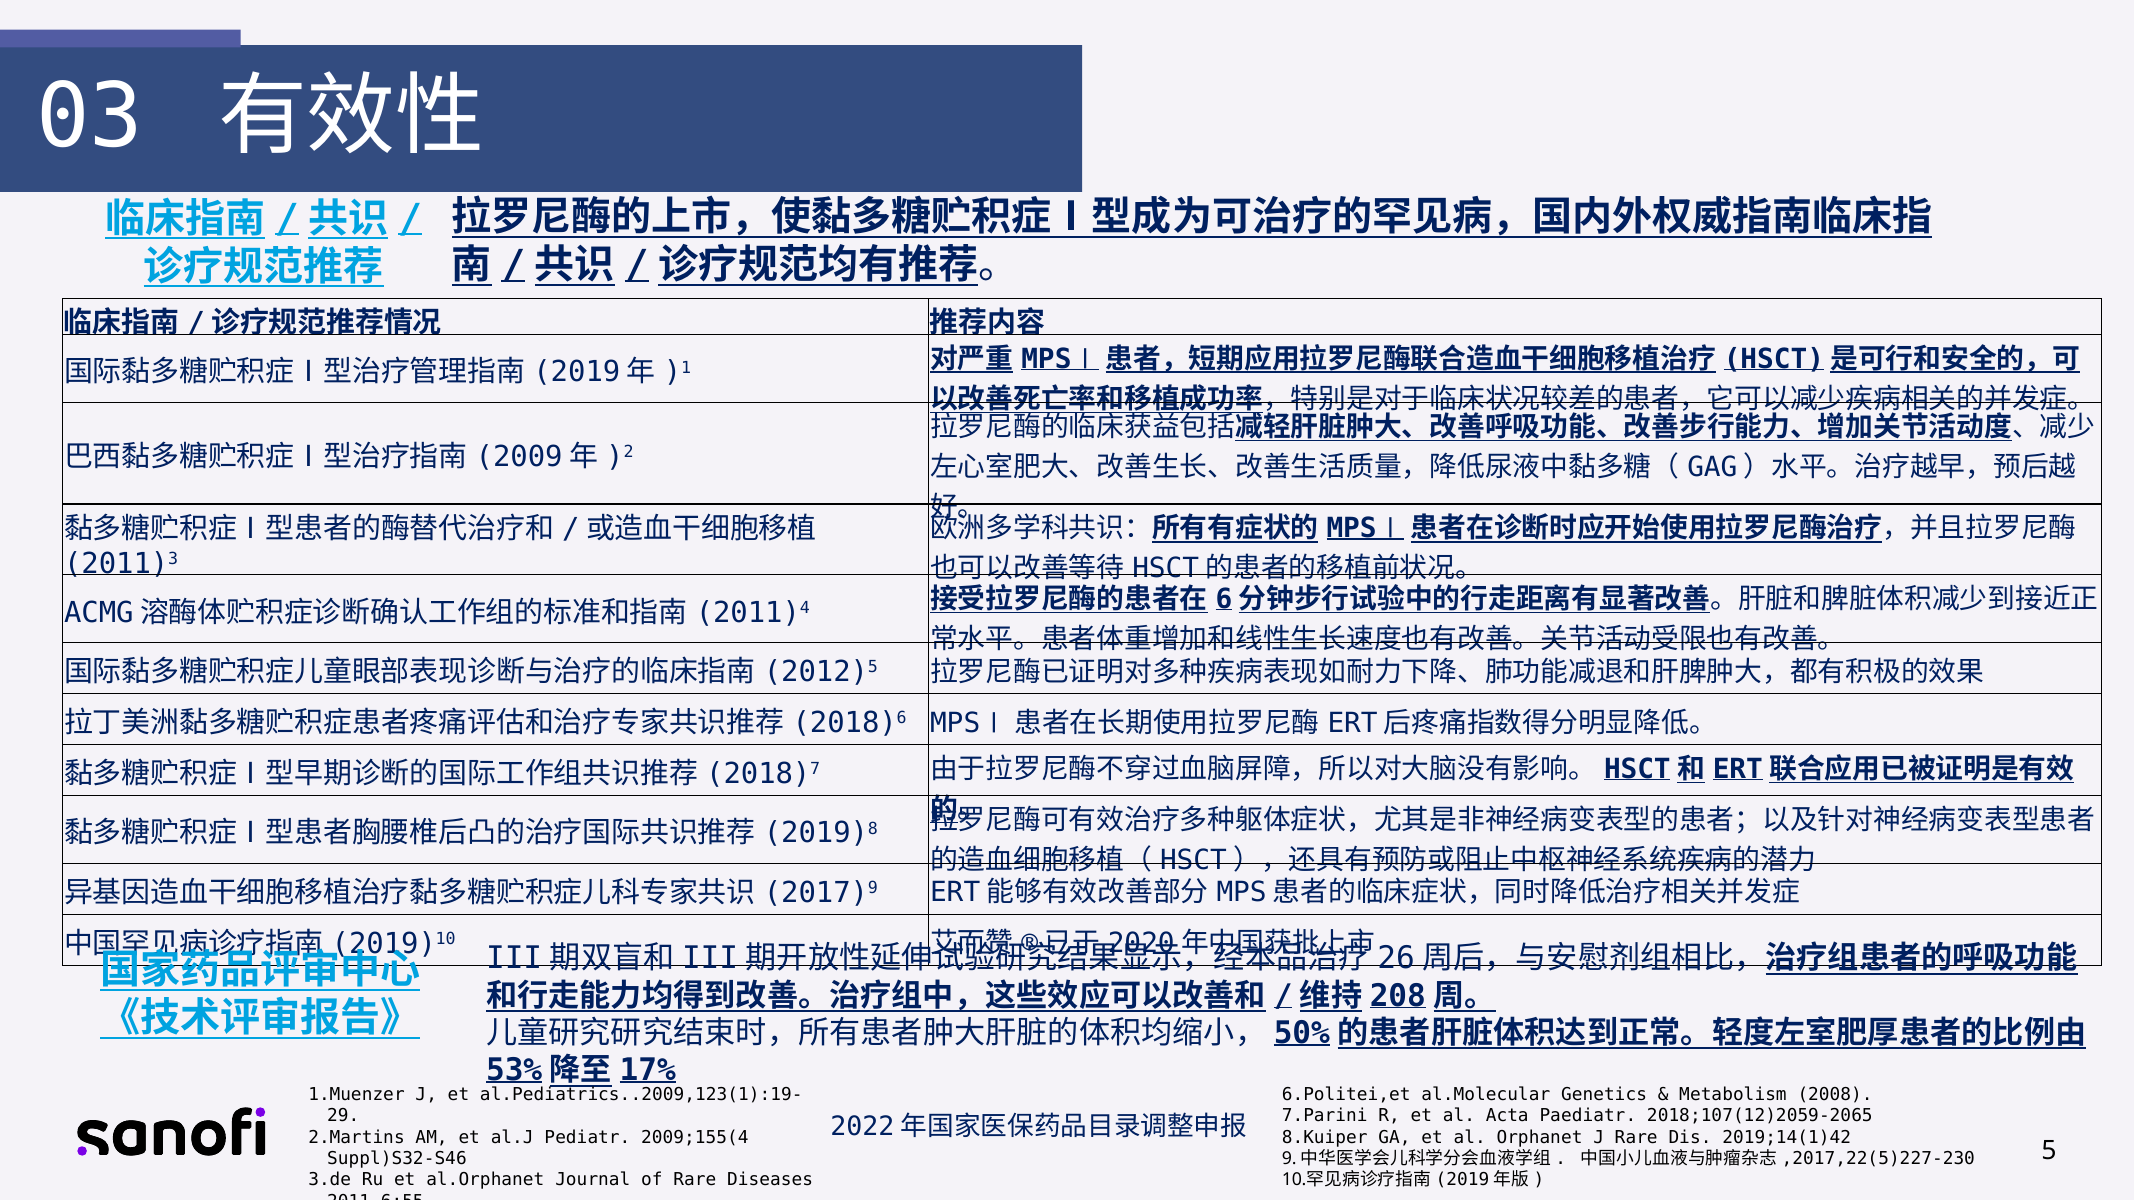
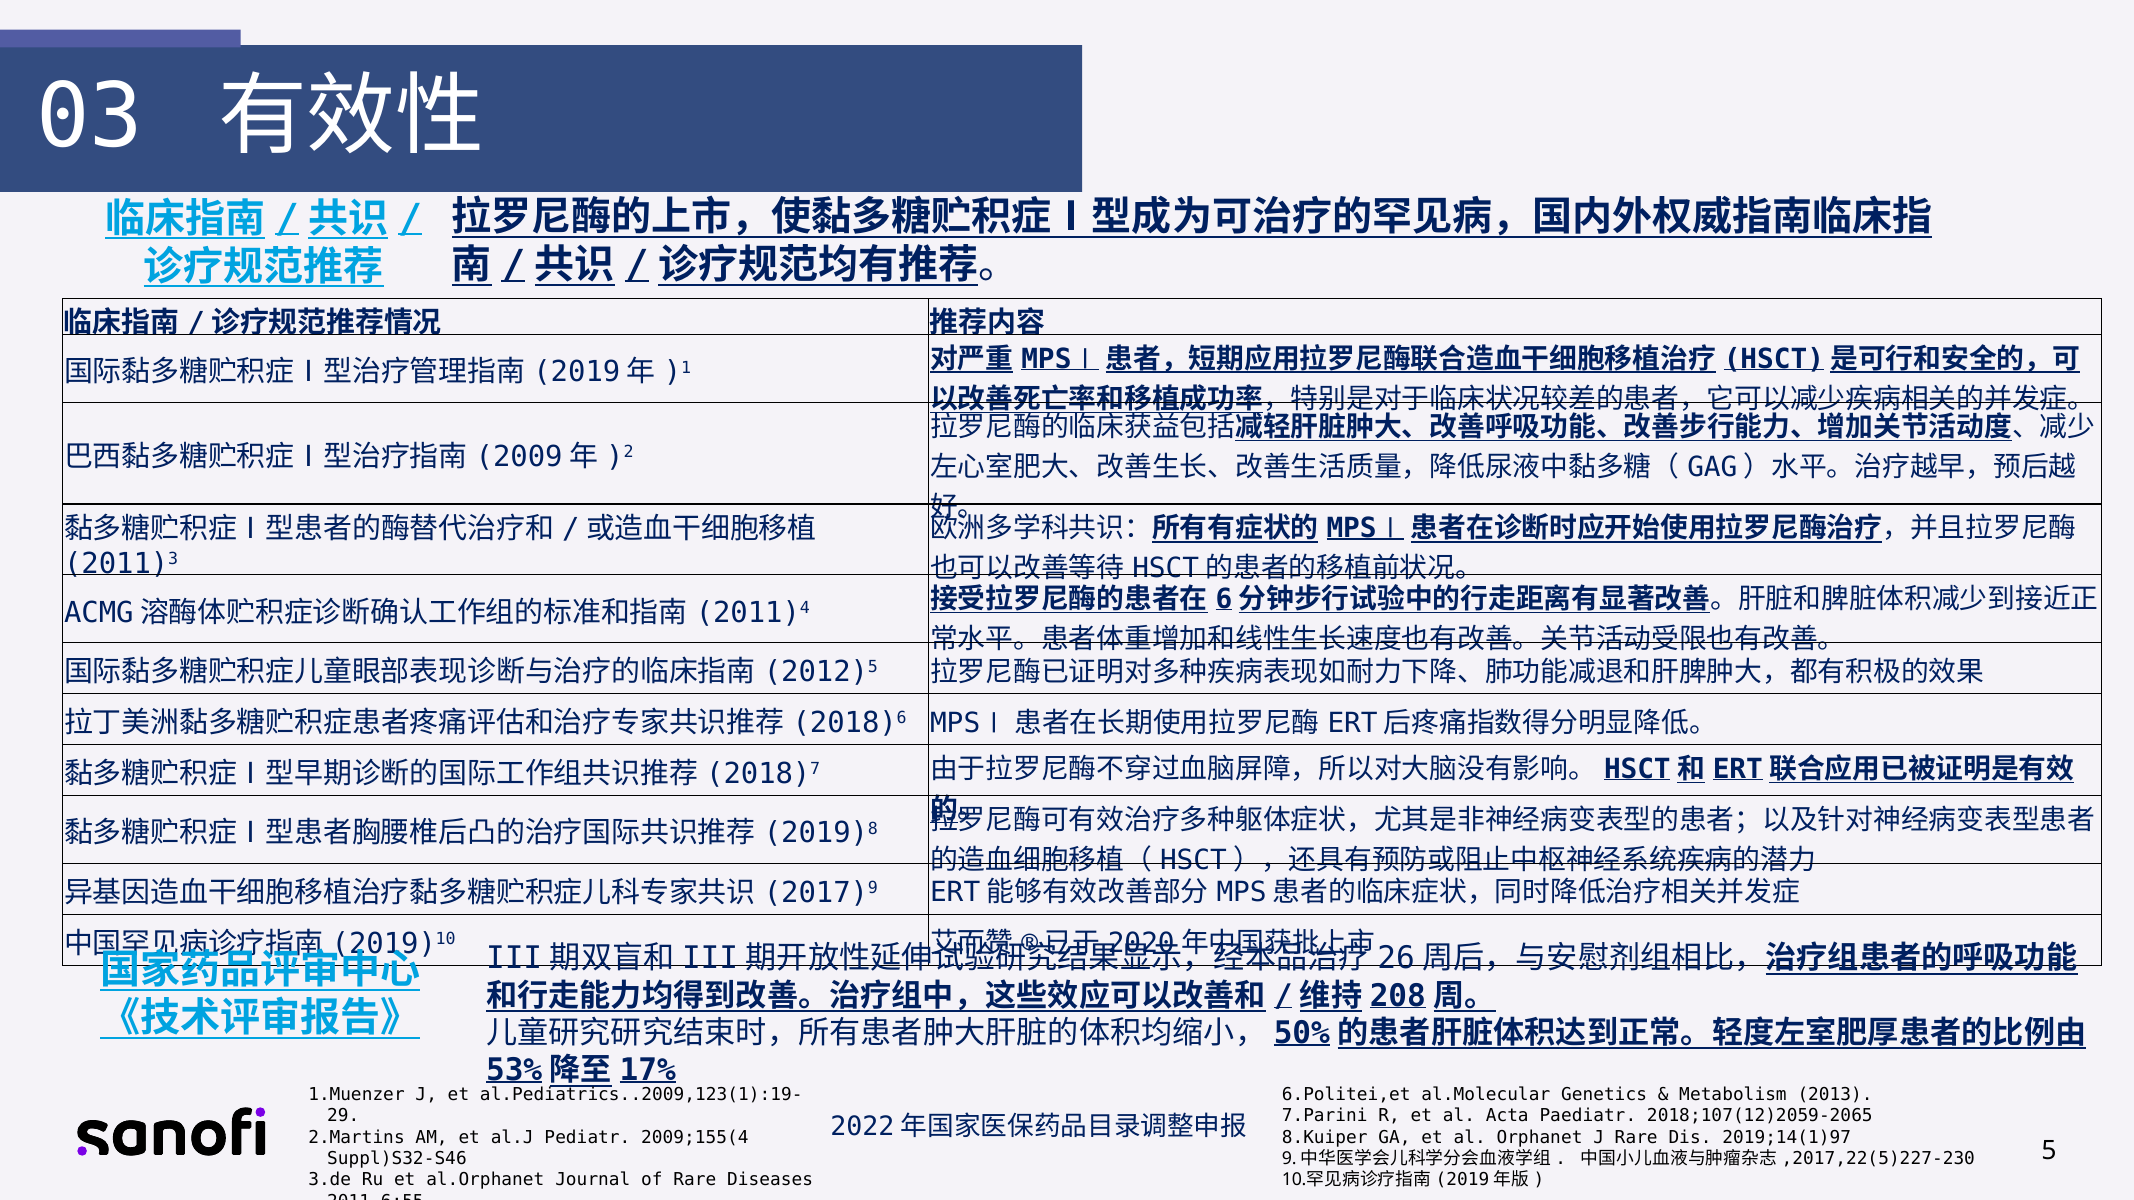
2008: 2008 -> 2013 (1835, 1095)
2019;14(1)42: 2019;14(1)42 -> 2019;14(1)97 (1787, 1138)
